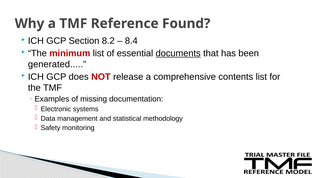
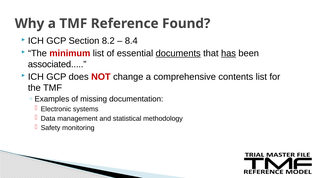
has underline: none -> present (228, 53)
generated: generated -> associated (57, 64)
release: release -> change (128, 77)
